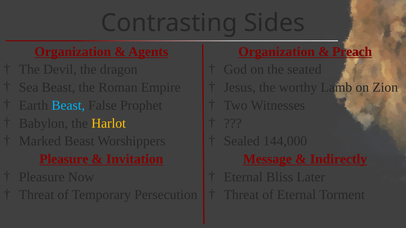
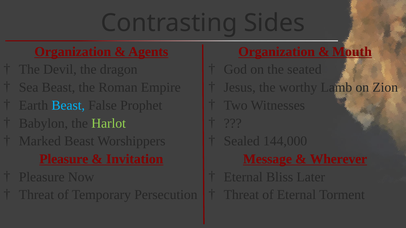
Preach: Preach -> Mouth (352, 52)
Harlot colour: yellow -> light green (109, 123)
Indirectly: Indirectly -> Wherever (339, 159)
